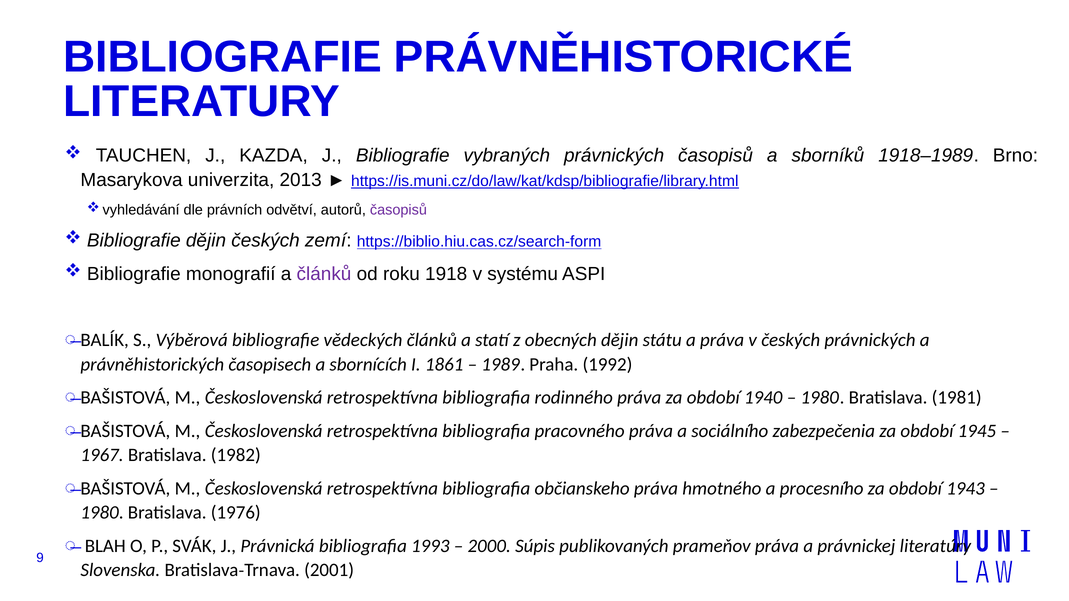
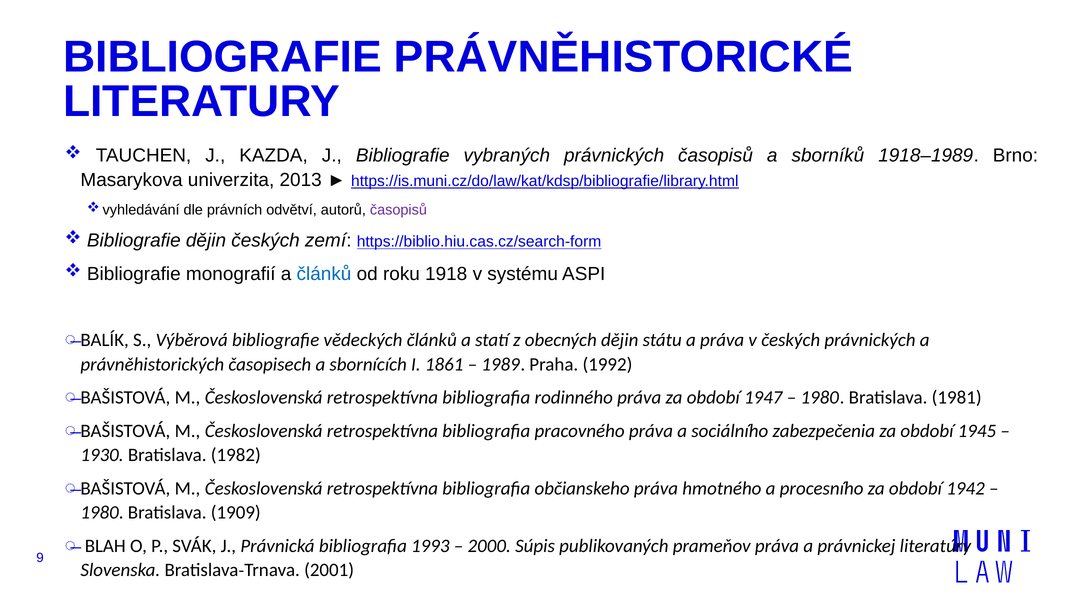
článků colour: purple -> blue (324, 274)
1940: 1940 -> 1947 (763, 398)
1967: 1967 -> 1930 (102, 455)
1943: 1943 -> 1942 (966, 489)
1976: 1976 -> 1909 (236, 513)
